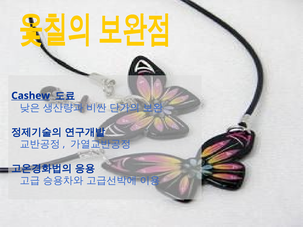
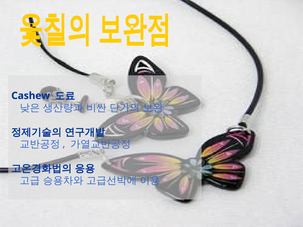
Cashew underline: present -> none (31, 96)
